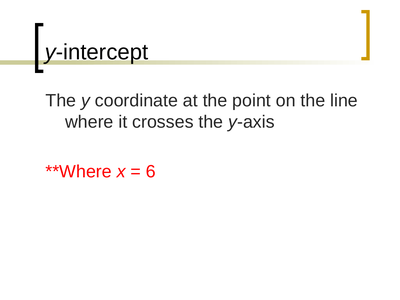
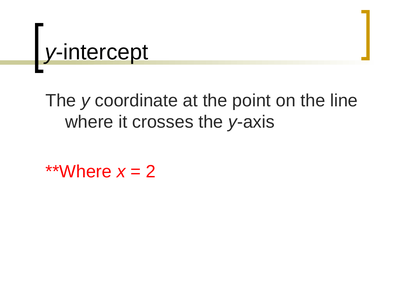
6: 6 -> 2 (151, 172)
